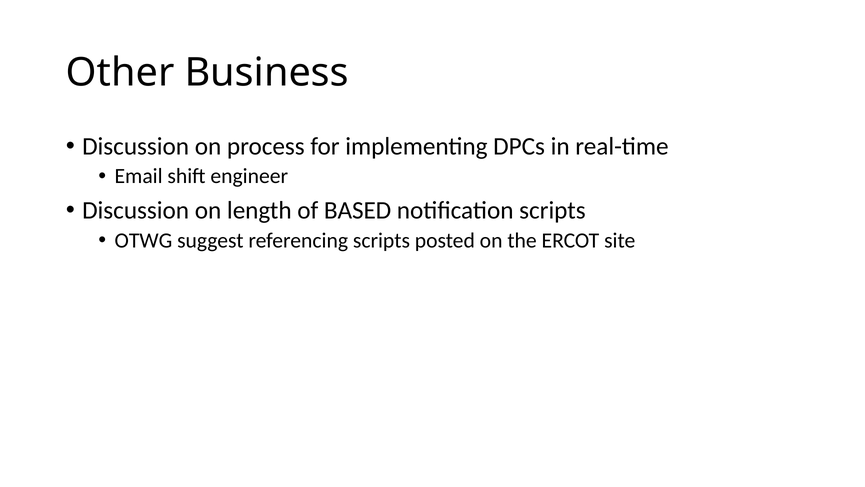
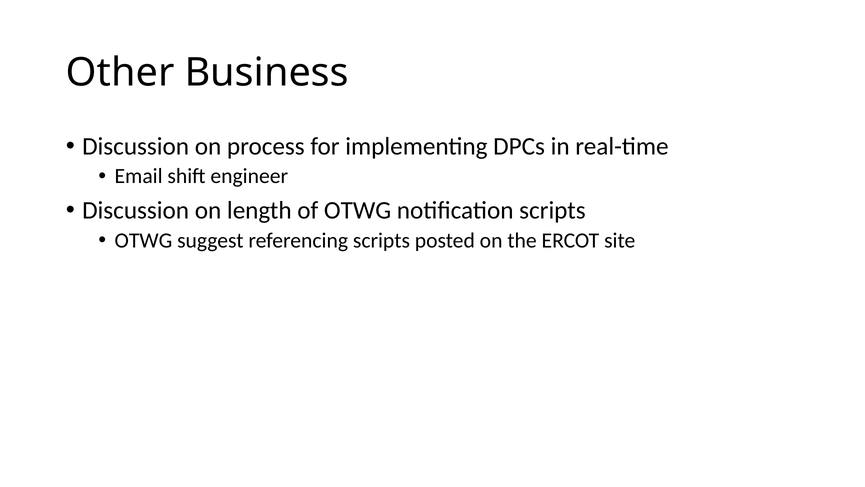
of BASED: BASED -> OTWG (358, 210)
